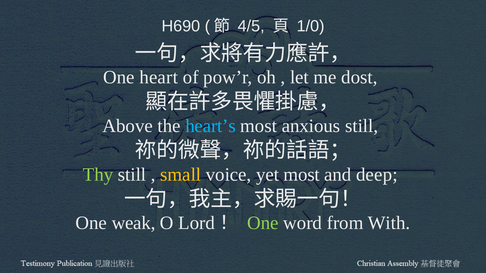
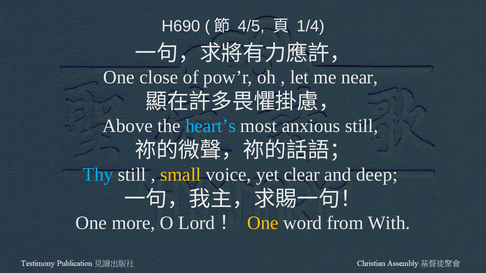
1/0: 1/0 -> 1/4 (311, 26)
heart: heart -> close (159, 77)
dost: dost -> near (360, 77)
Thy colour: light green -> light blue (98, 175)
yet most: most -> clear (302, 175)
weak: weak -> more (133, 223)
One colour: light green -> yellow (263, 223)
